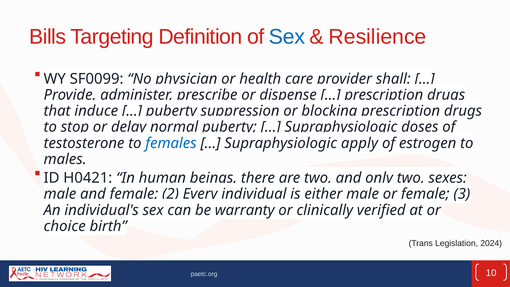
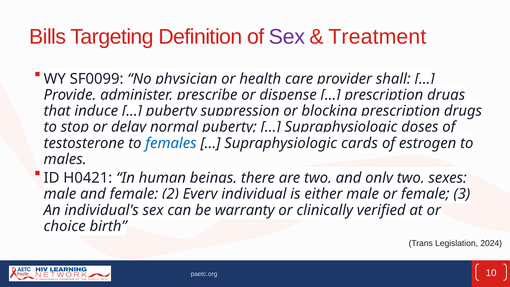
Sex colour: blue -> purple (287, 37)
Resilience: Resilience -> Treatment (377, 37)
apply: apply -> cards (359, 143)
